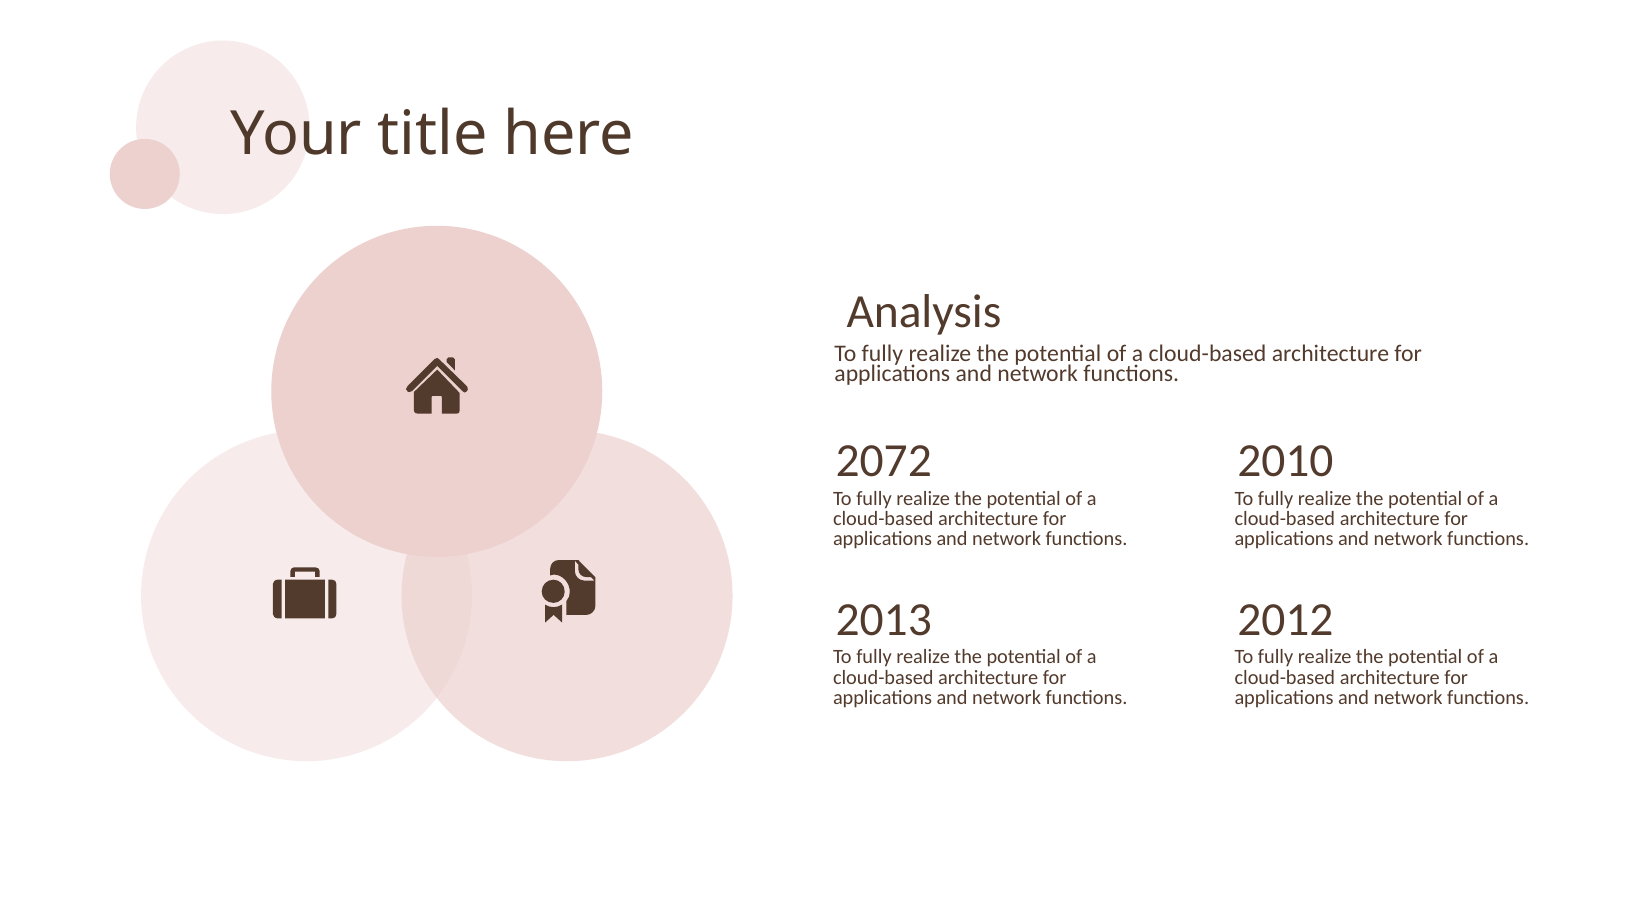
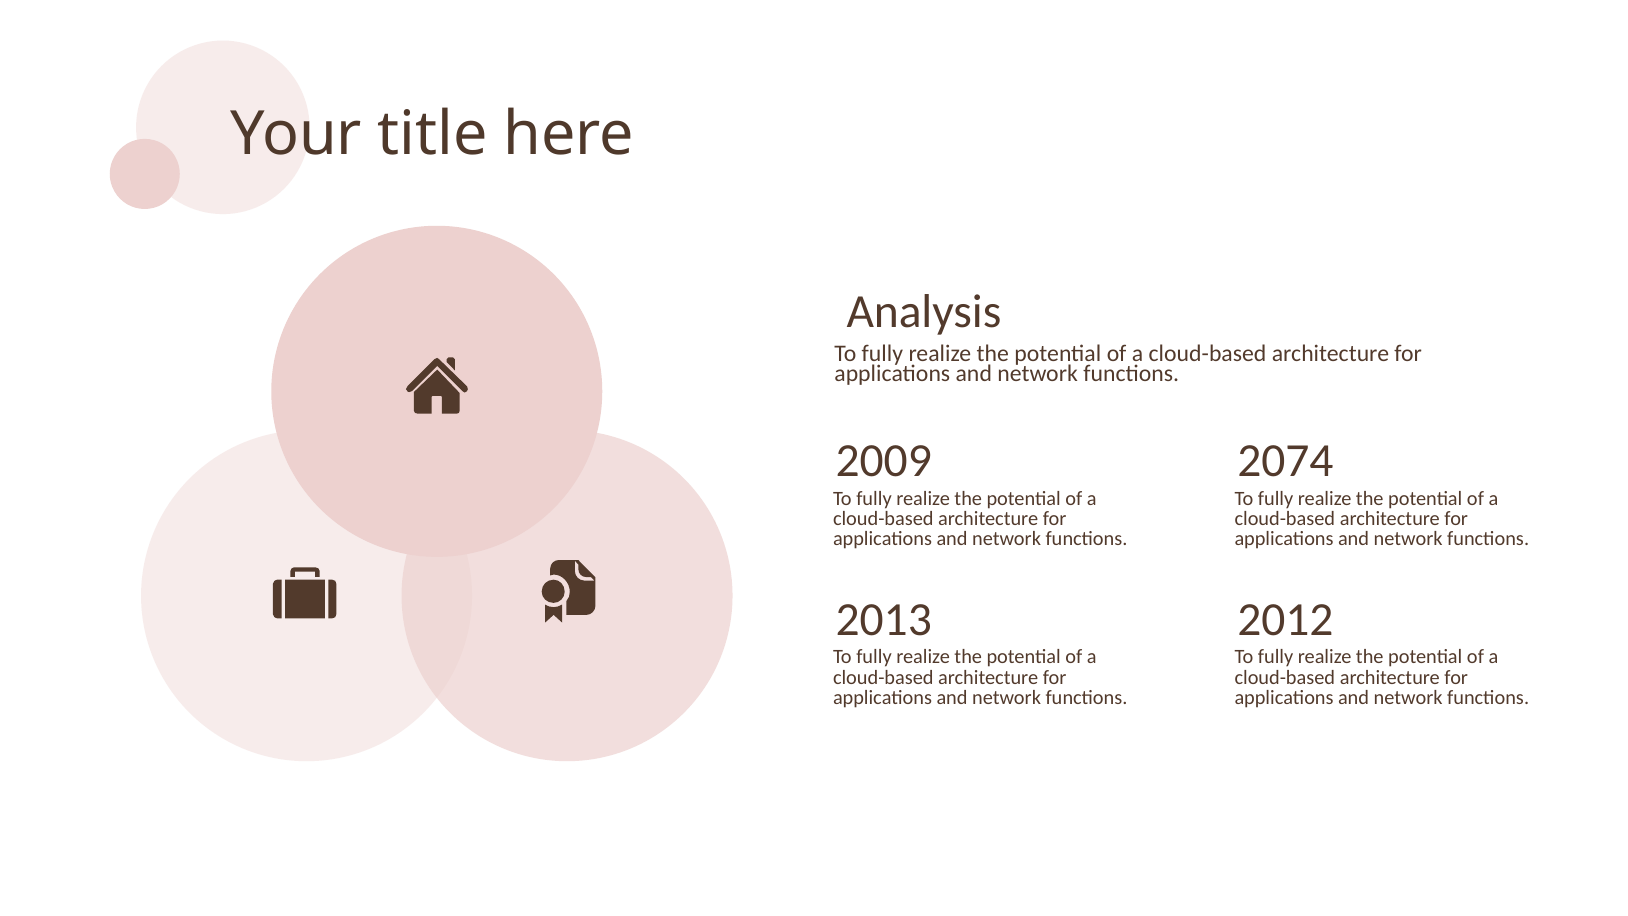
2072: 2072 -> 2009 (884, 461)
2010: 2010 -> 2074 (1285, 461)
